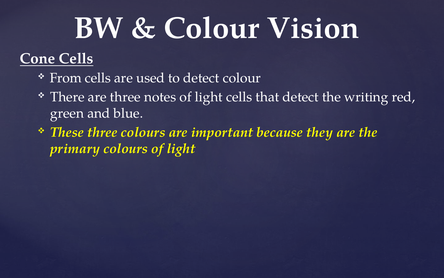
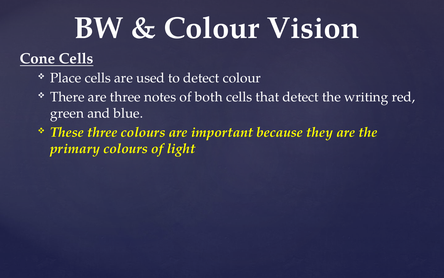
From: From -> Place (66, 78)
light: light -> both (209, 97)
